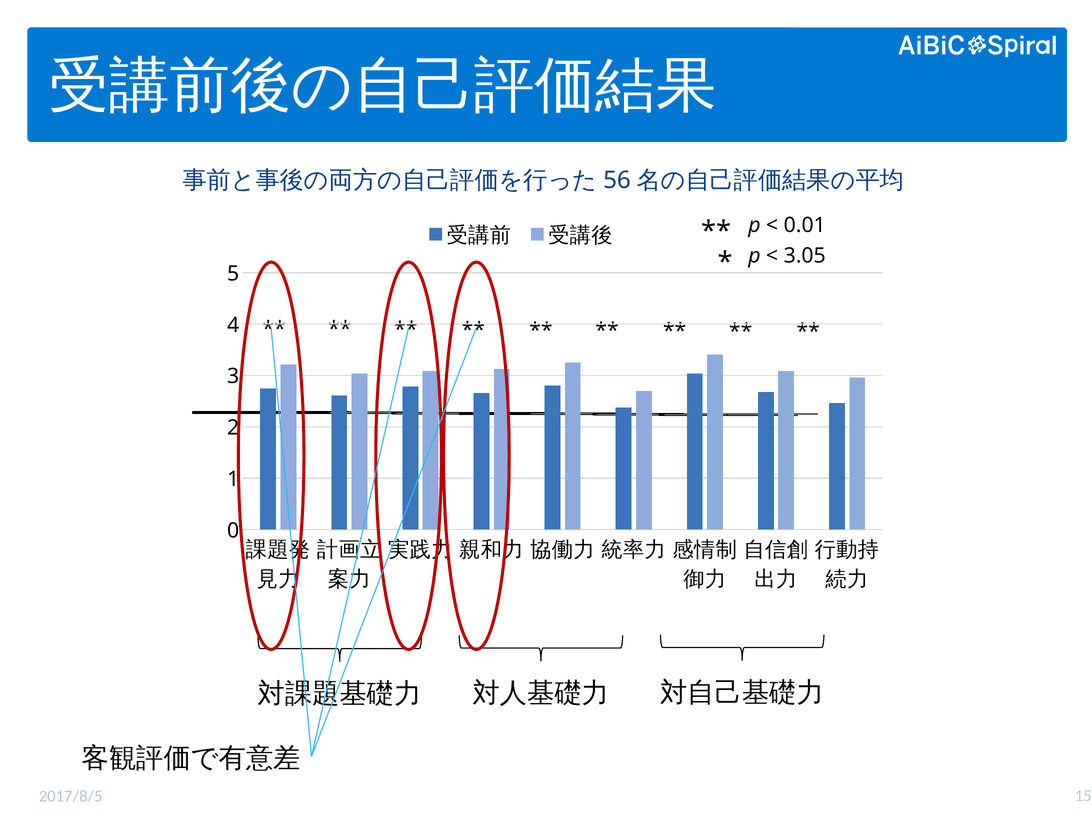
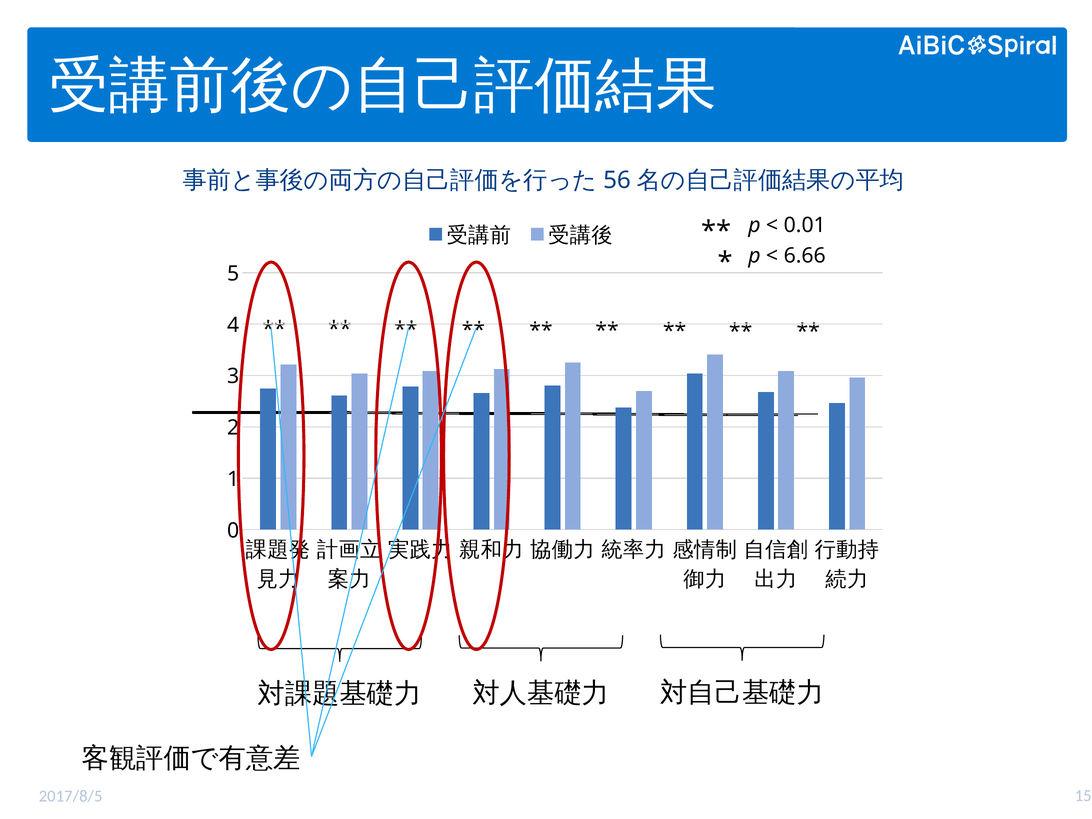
3.05: 3.05 -> 6.66 (805, 256)
